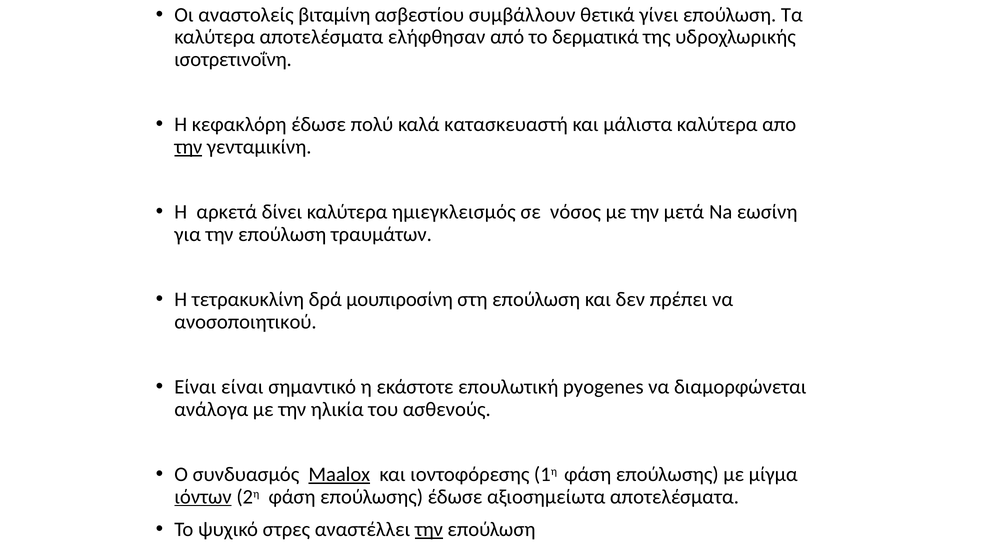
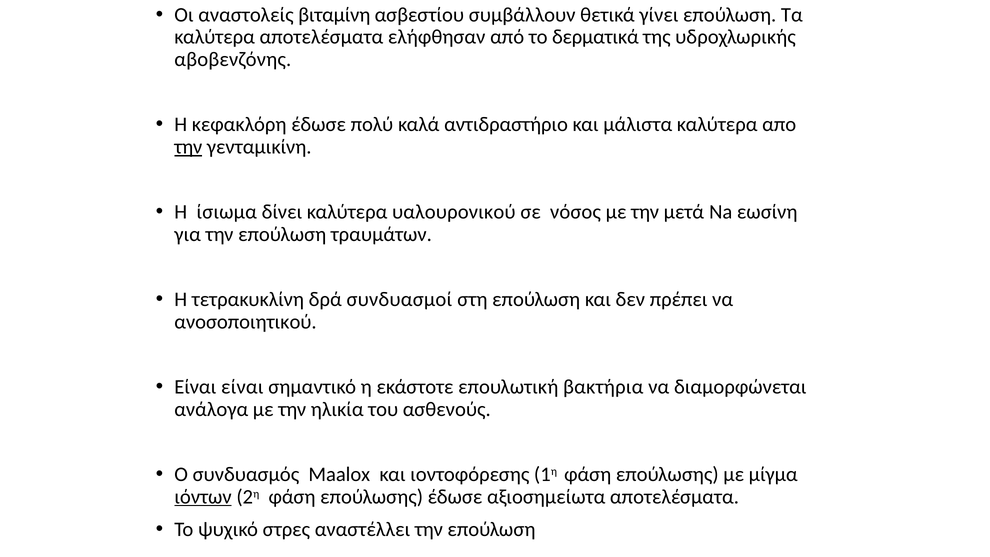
ισοτρετινοΐνη: ισοτρετινοΐνη -> αβοβενζόνης (233, 59)
κατασκευαστή: κατασκευαστή -> αντιδραστήριο (506, 124)
αρκετά: αρκετά -> ίσιωμα (227, 212)
ημιεγκλεισμός: ημιεγκλεισμός -> υαλουρονικού (454, 212)
μουπιροσίνη: μουπιροσίνη -> συνδυασμοί (399, 299)
pyogenes: pyogenes -> βακτήρια (603, 387)
Maalox underline: present -> none (339, 474)
την underline: present -> none (429, 529)
